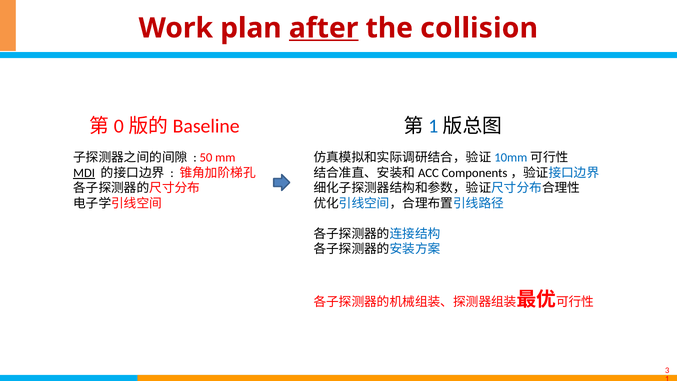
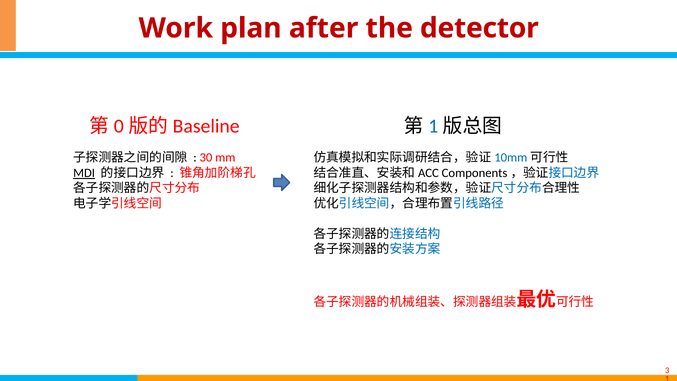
after underline: present -> none (324, 28)
collision: collision -> detector (479, 28)
50: 50 -> 30 (206, 158)
